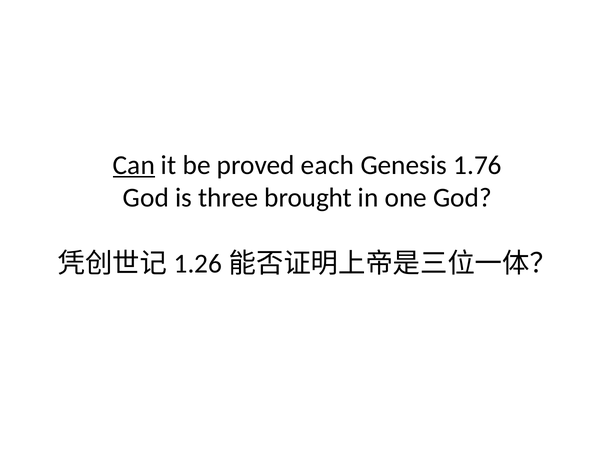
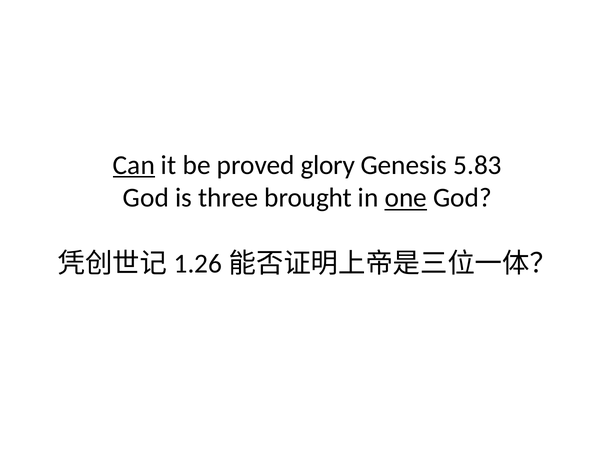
each: each -> glory (328, 165)
1.76: 1.76 -> 5.83 (478, 165)
one underline: none -> present (406, 198)
